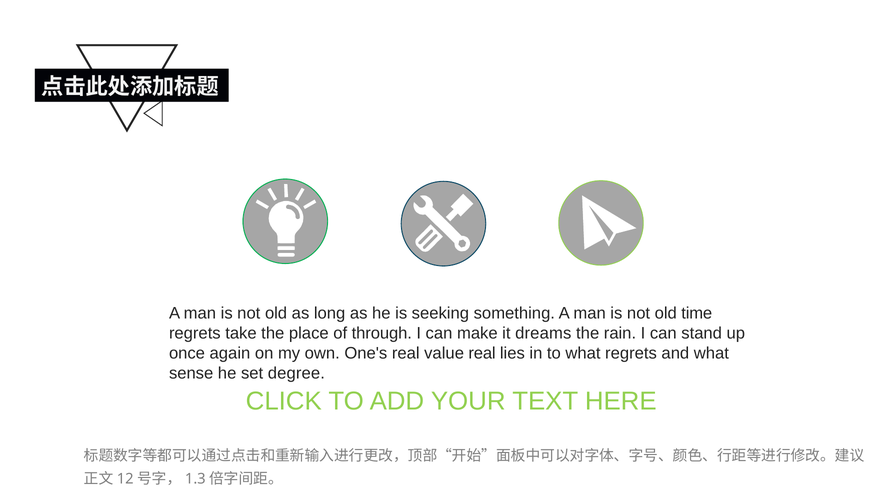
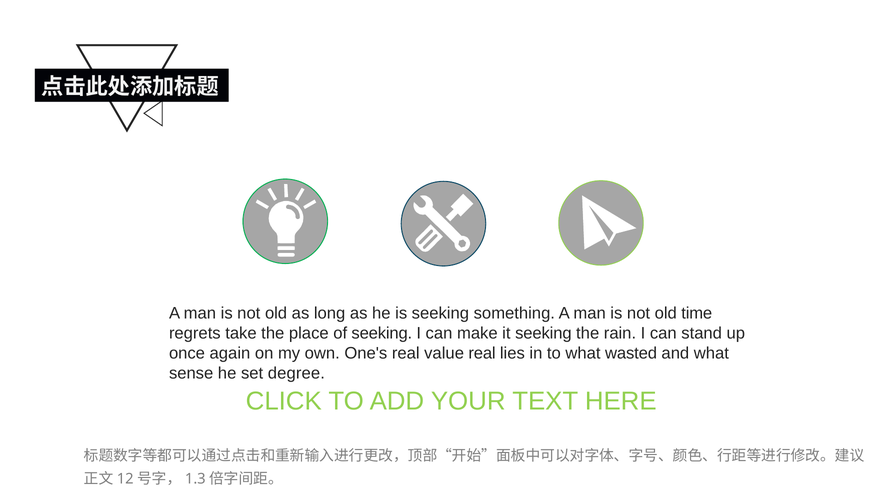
of through: through -> seeking (382, 333)
it dreams: dreams -> seeking (543, 333)
what regrets: regrets -> wasted (631, 353)
